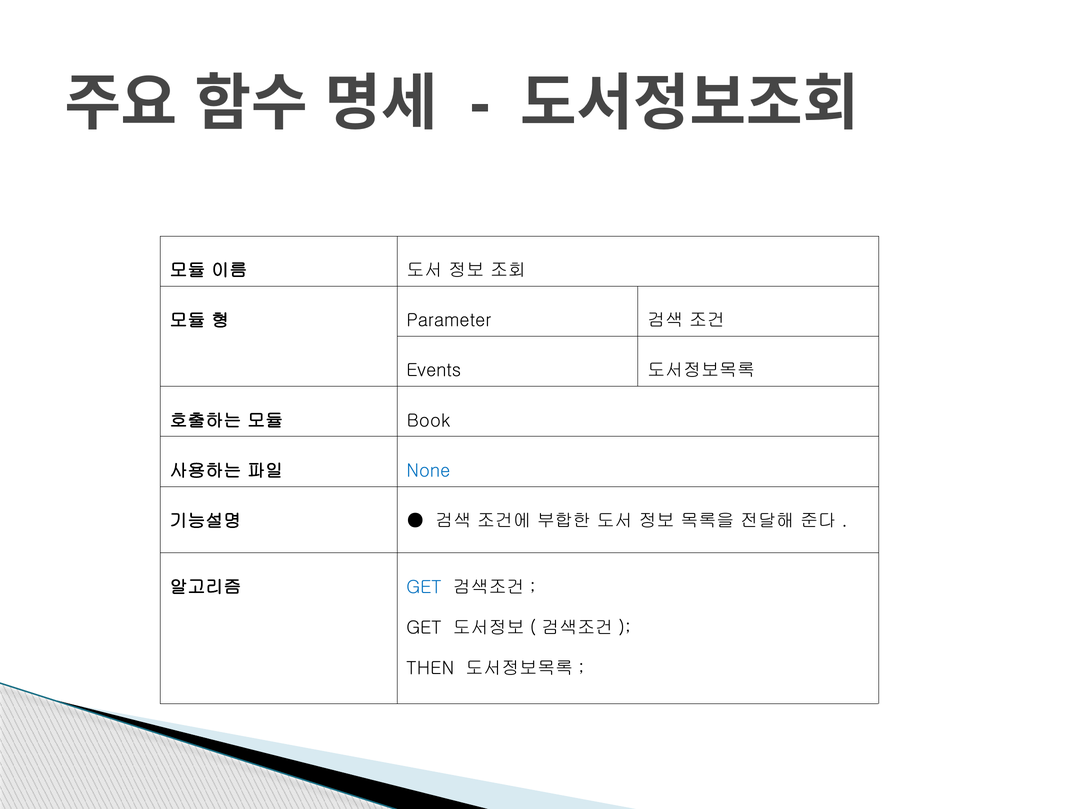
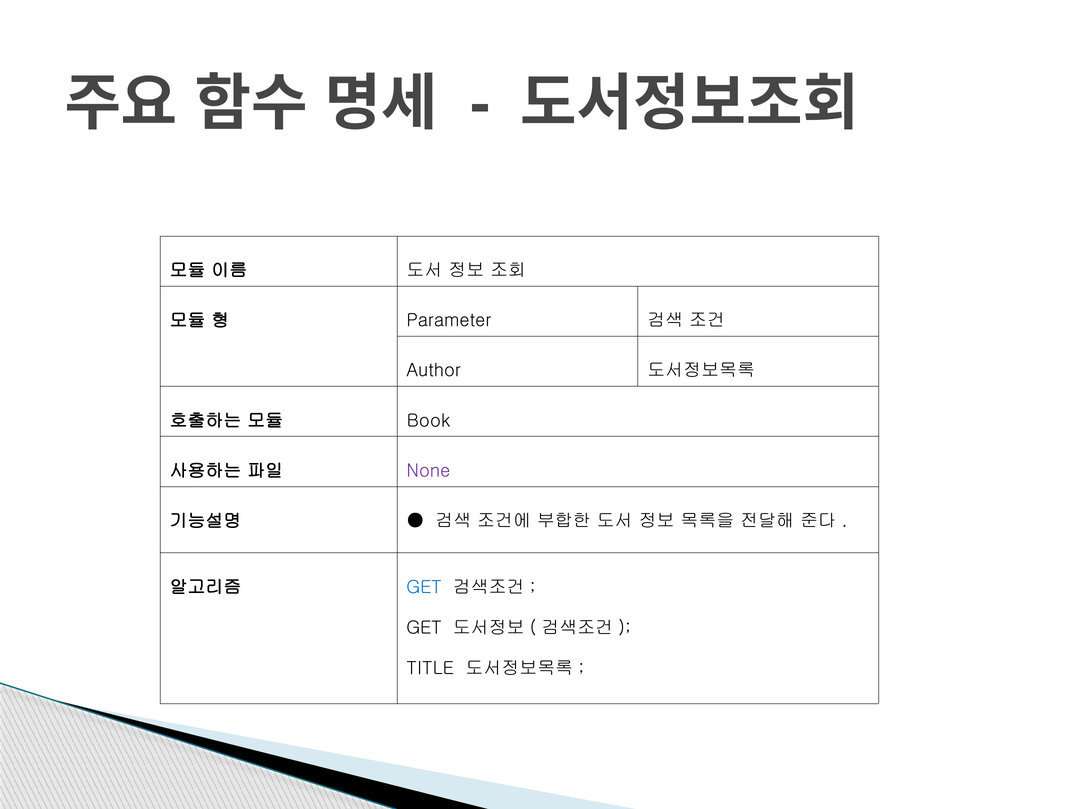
Events: Events -> Author (434, 370)
None colour: blue -> purple (428, 470)
THEN: THEN -> TITLE (430, 668)
